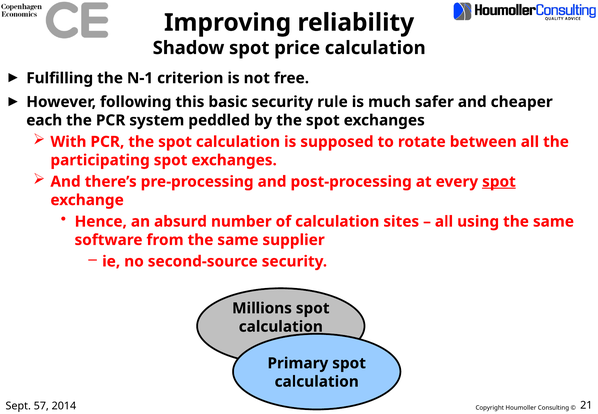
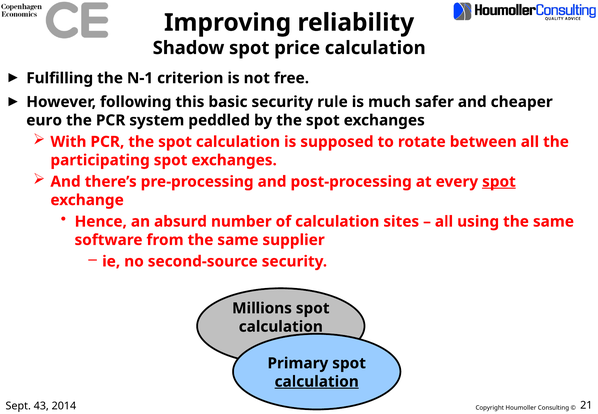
each: each -> euro (44, 120)
calculation underline: none -> present (317, 382)
57: 57 -> 43 (41, 406)
